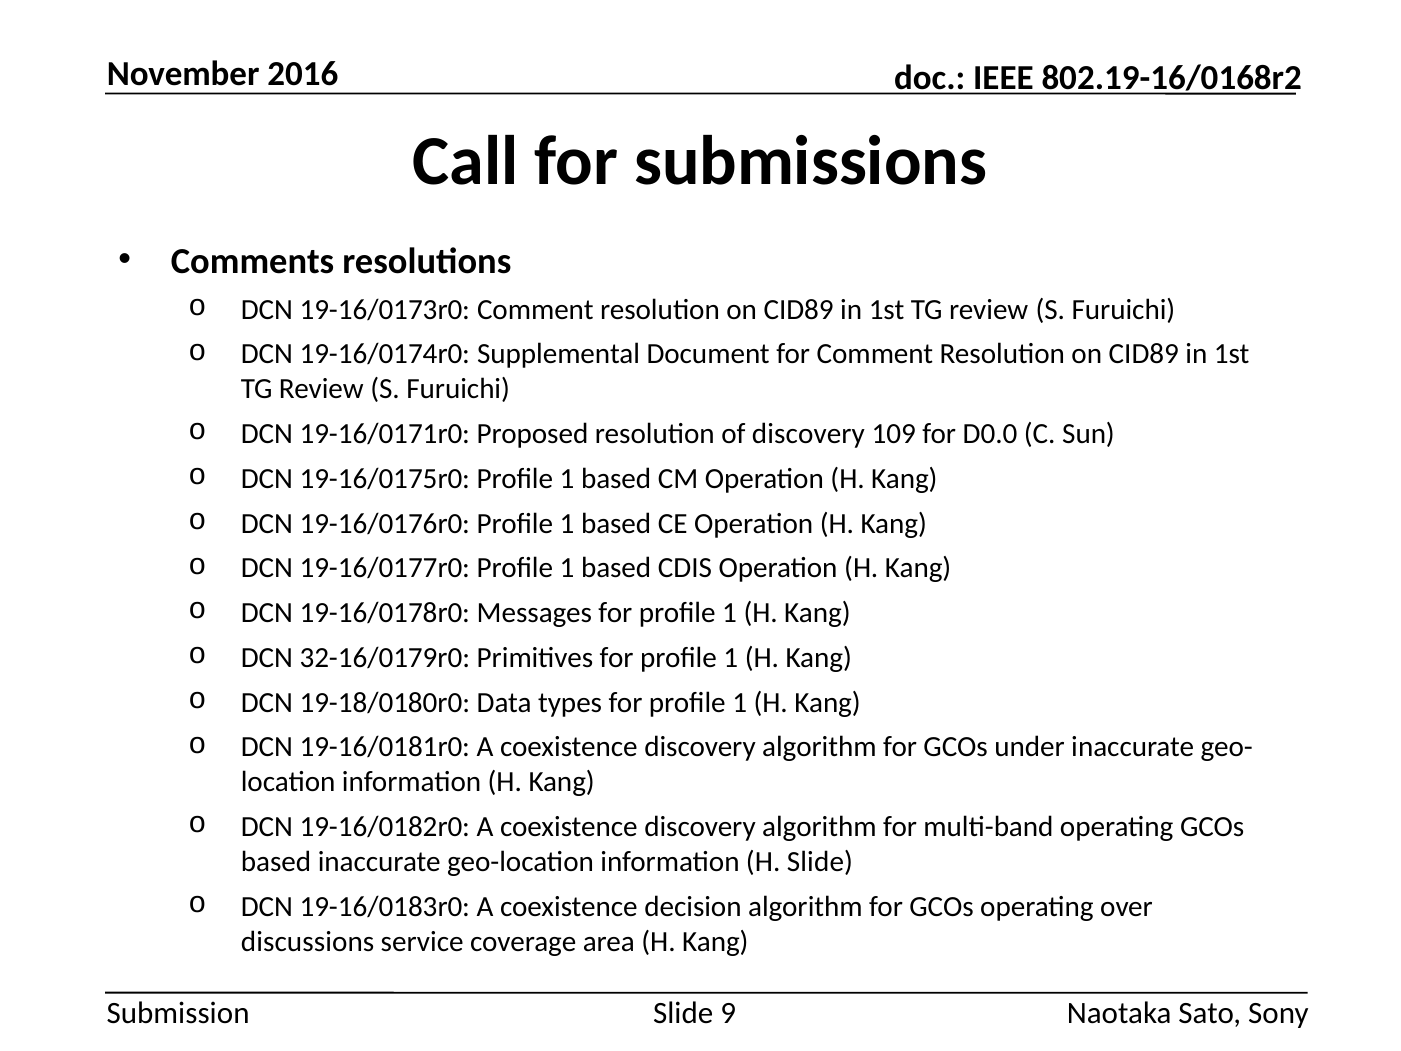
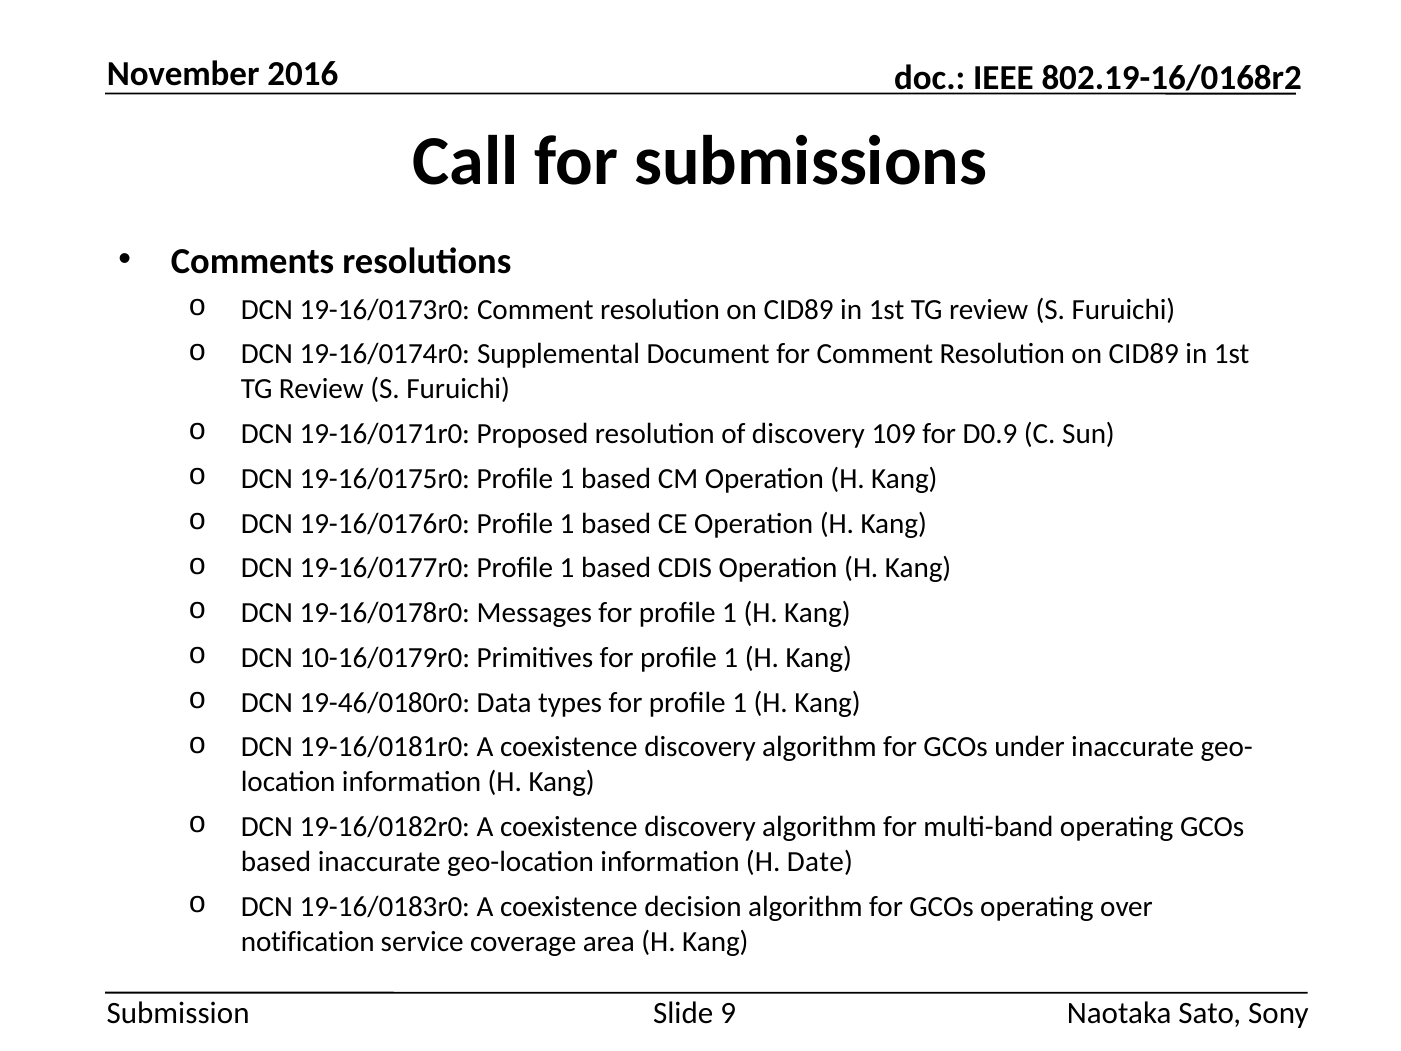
D0.0: D0.0 -> D0.9 (990, 434)
32-16/0179r0: 32-16/0179r0 -> 10-16/0179r0 (385, 658)
19-18/0180r0: 19-18/0180r0 -> 19-46/0180r0 (385, 702)
H Slide: Slide -> Date (820, 862)
discussions: discussions -> notification (308, 942)
